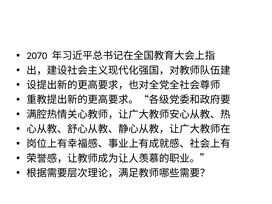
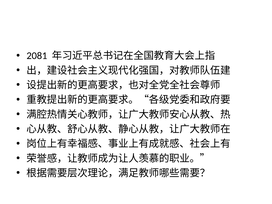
2070: 2070 -> 2081 (37, 56)
